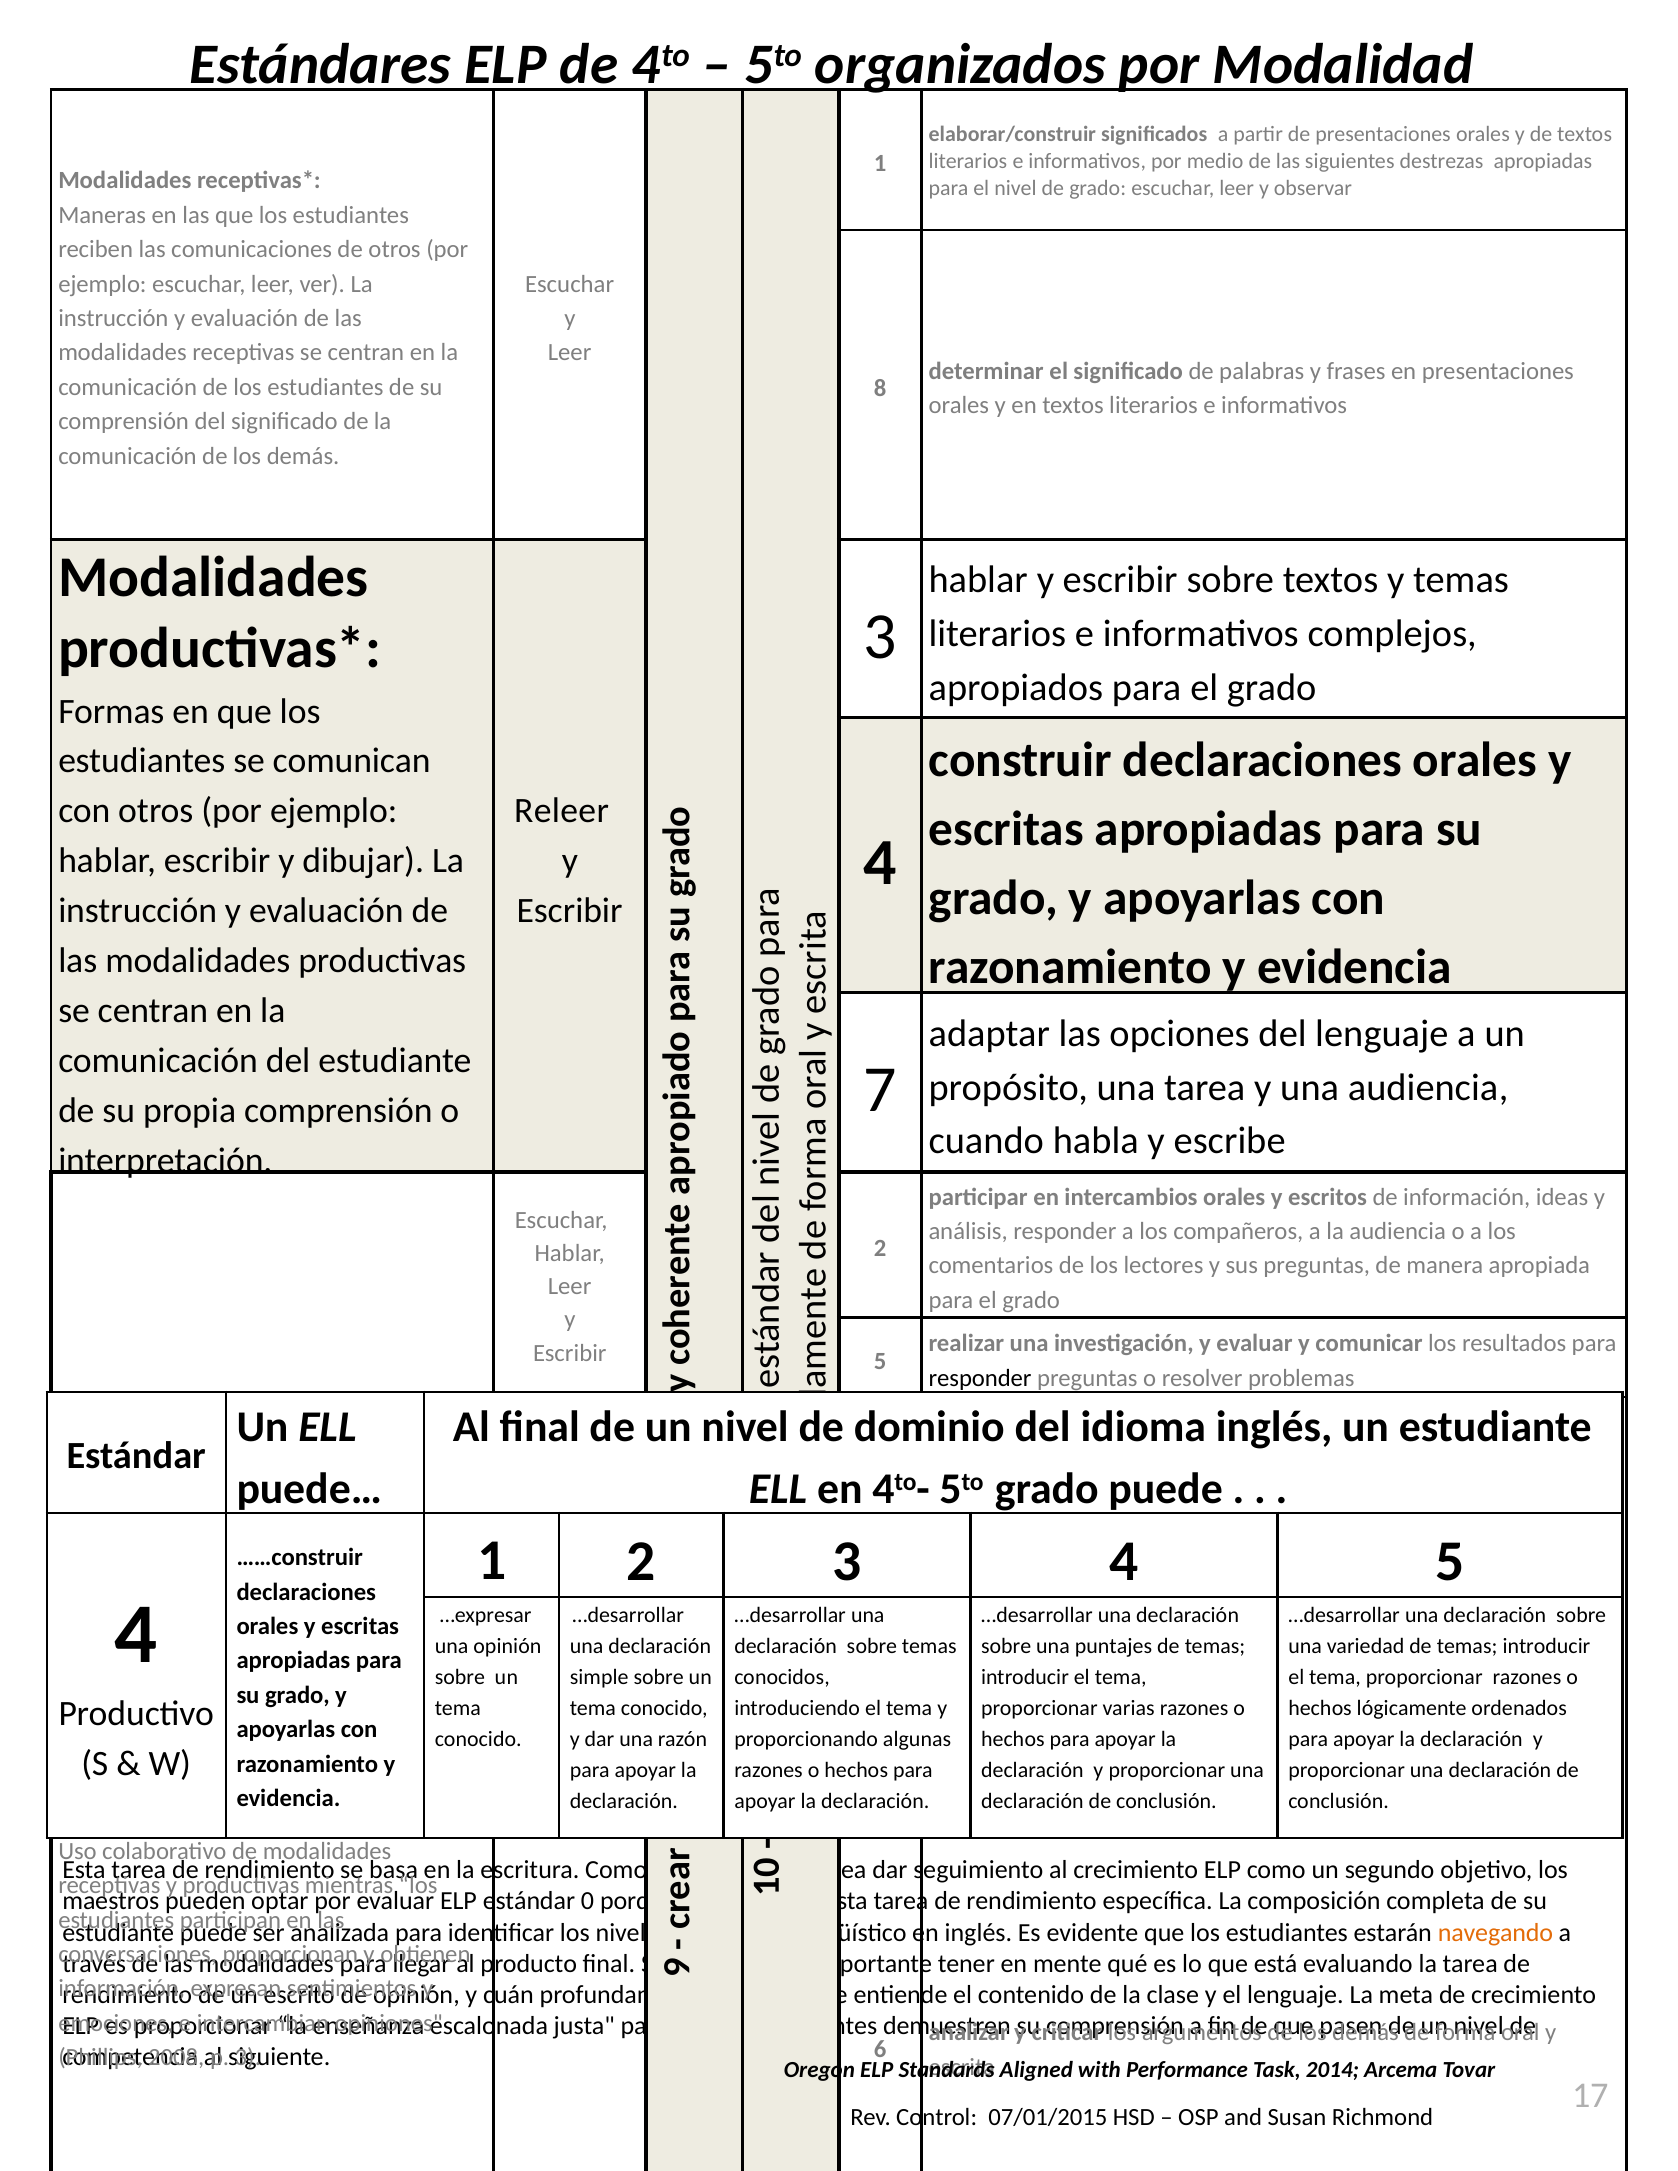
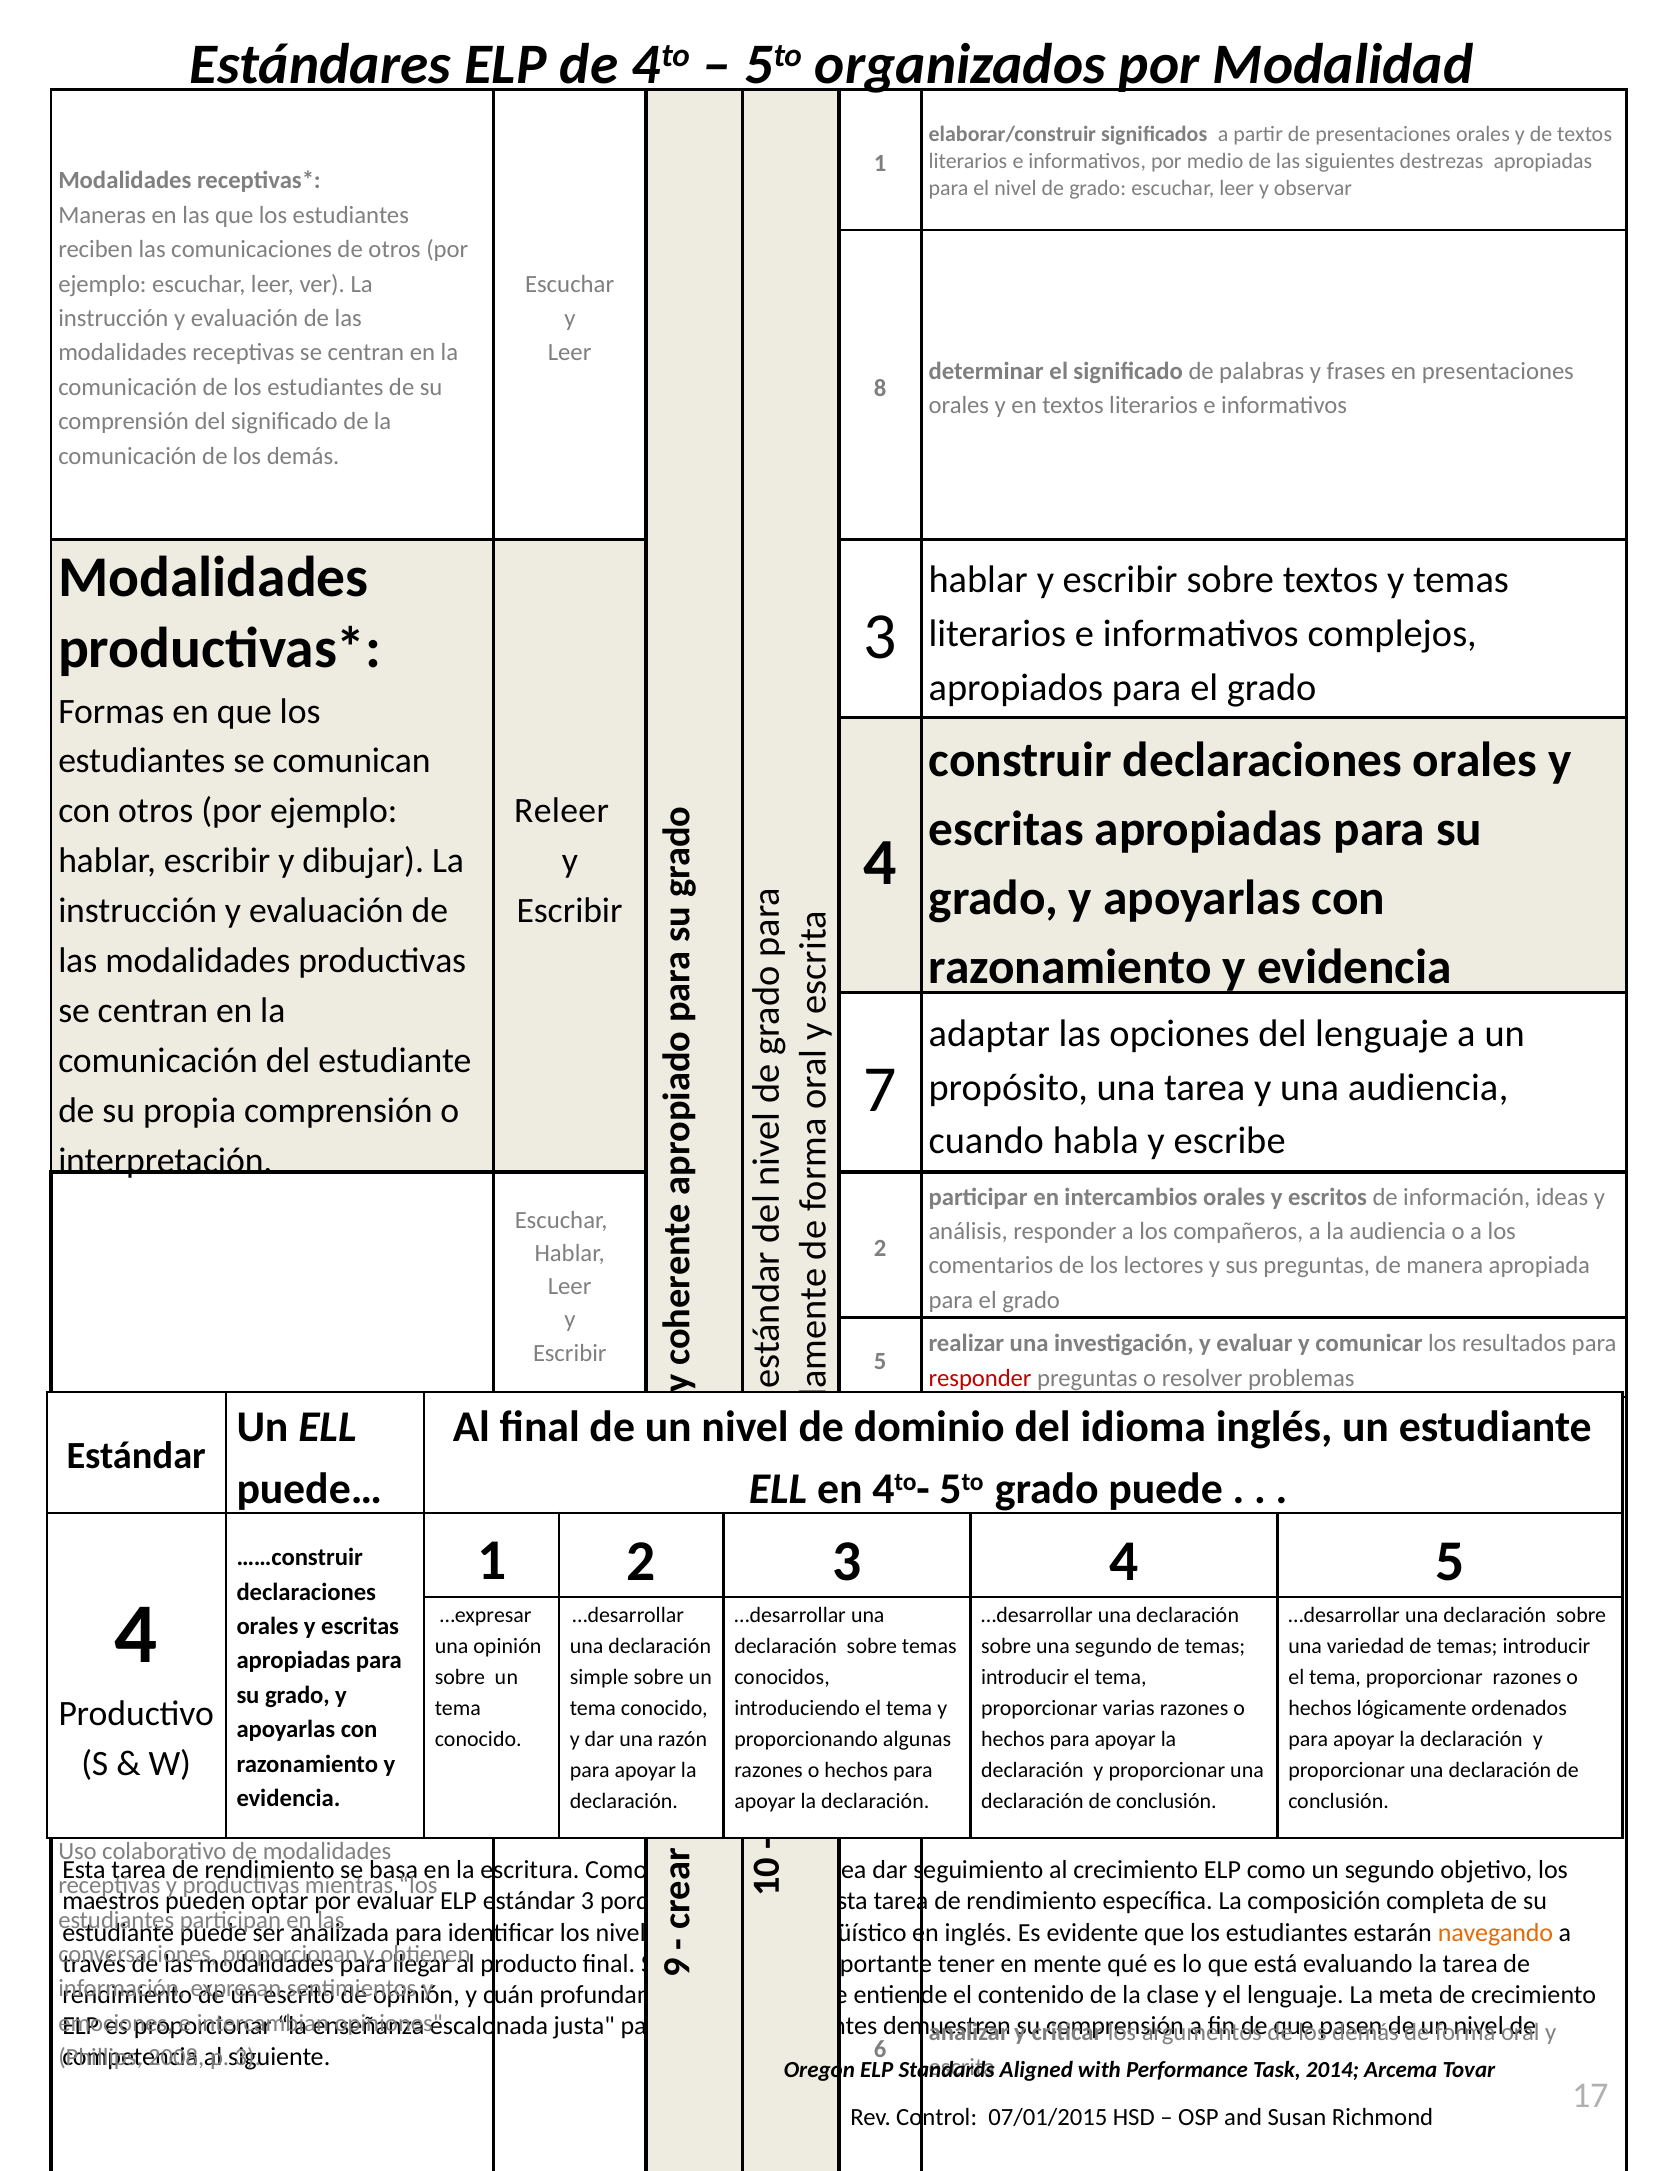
responder colour: black -> red (980, 1379)
una puntajes: puntajes -> segundo (1113, 1646)
estándar 0: 0 -> 3 (588, 1902)
